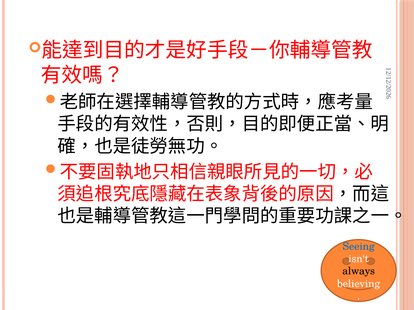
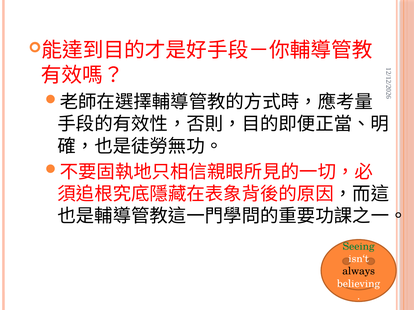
Seeing colour: blue -> green (359, 247)
